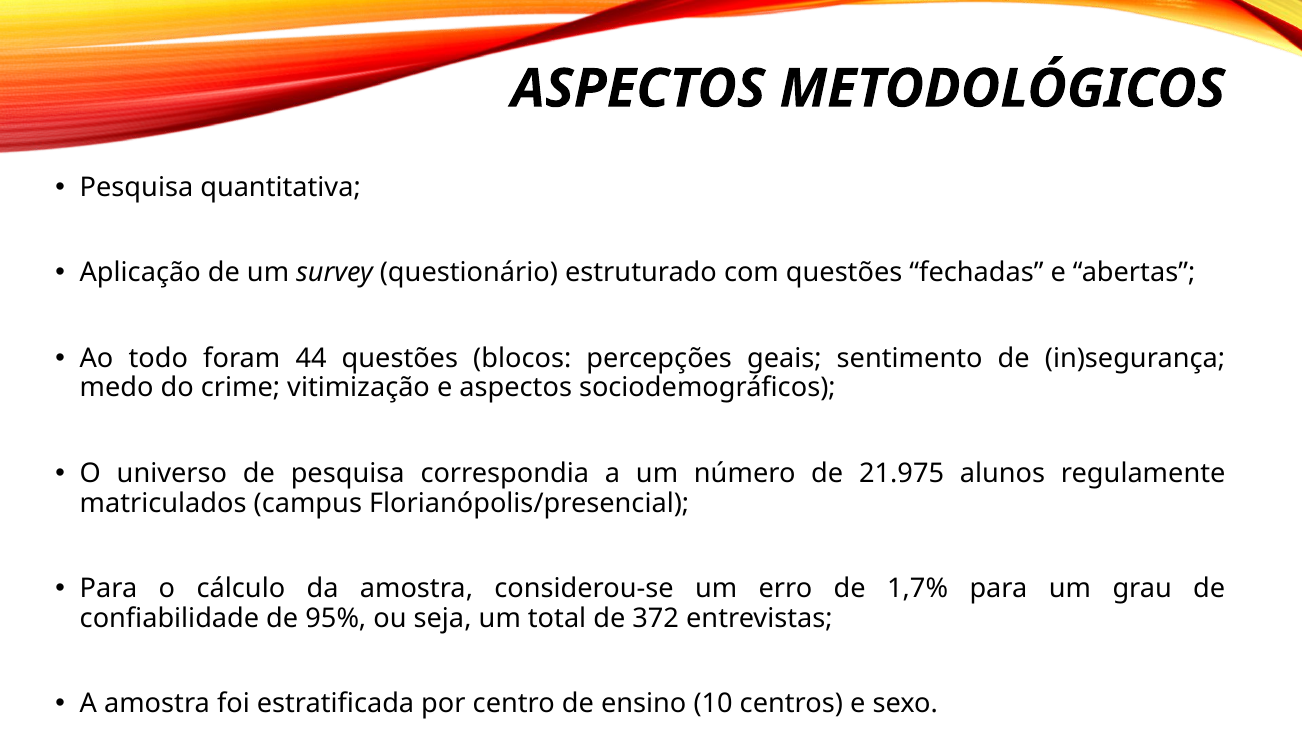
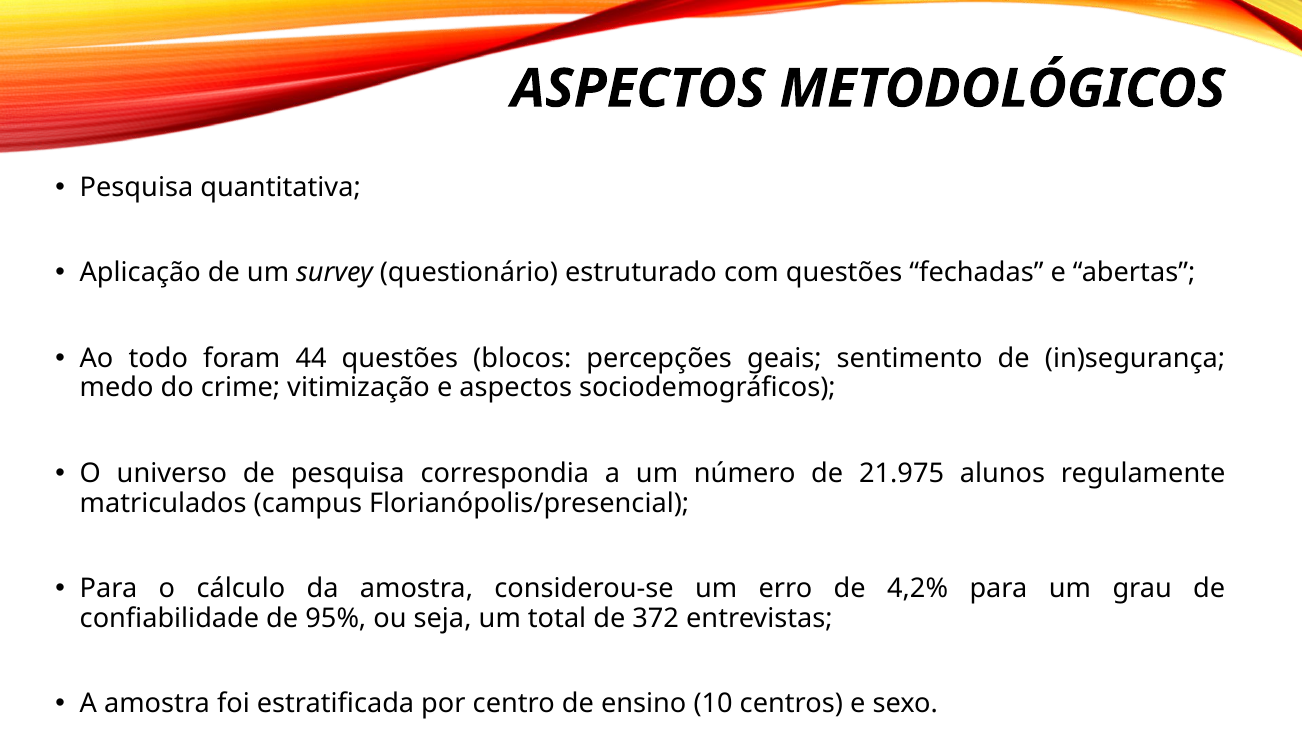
1,7%: 1,7% -> 4,2% (918, 589)
